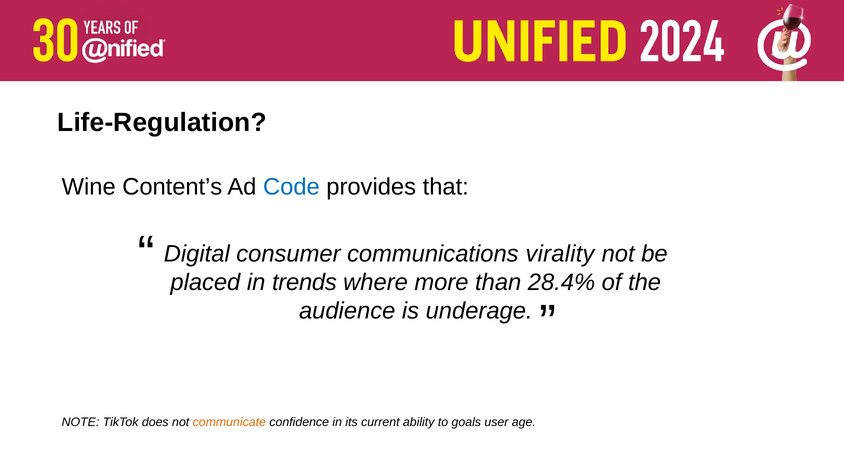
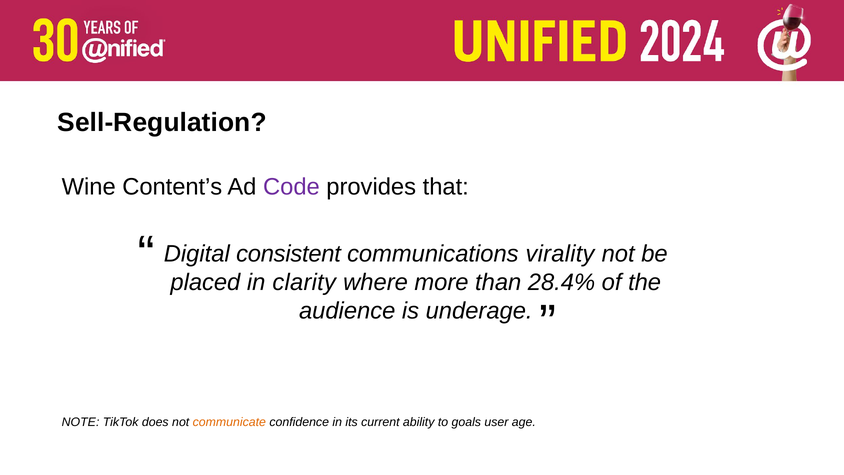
Life-Regulation: Life-Regulation -> Sell-Regulation (162, 123)
Code colour: blue -> purple (291, 187)
consumer: consumer -> consistent (289, 254)
trends: trends -> clarity (304, 282)
